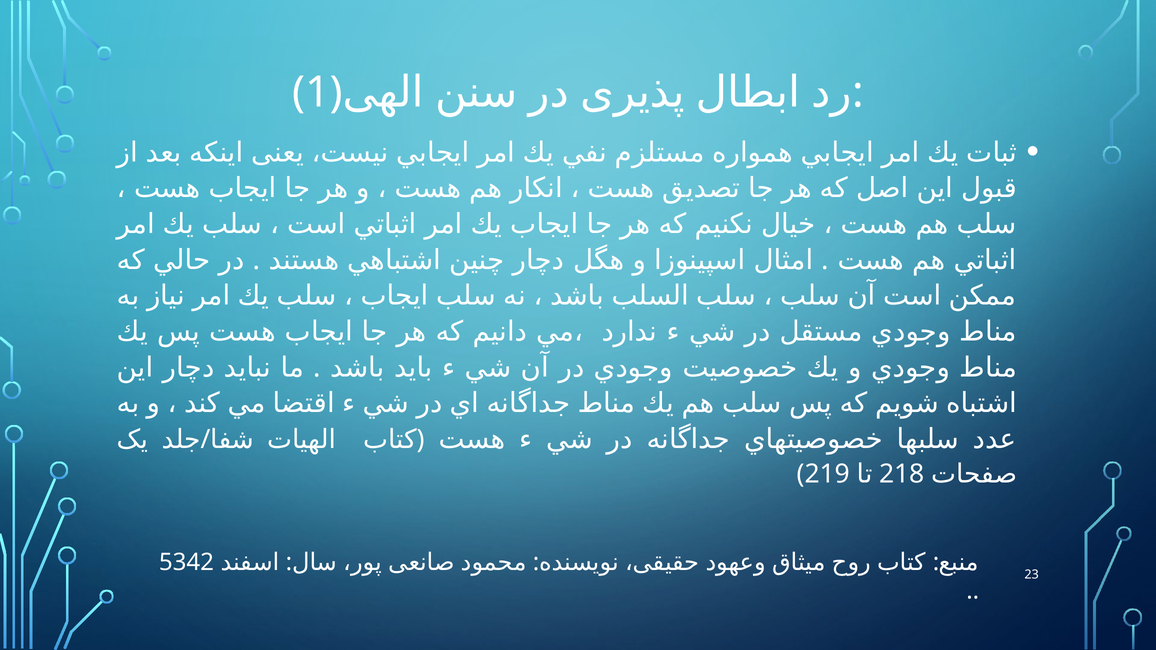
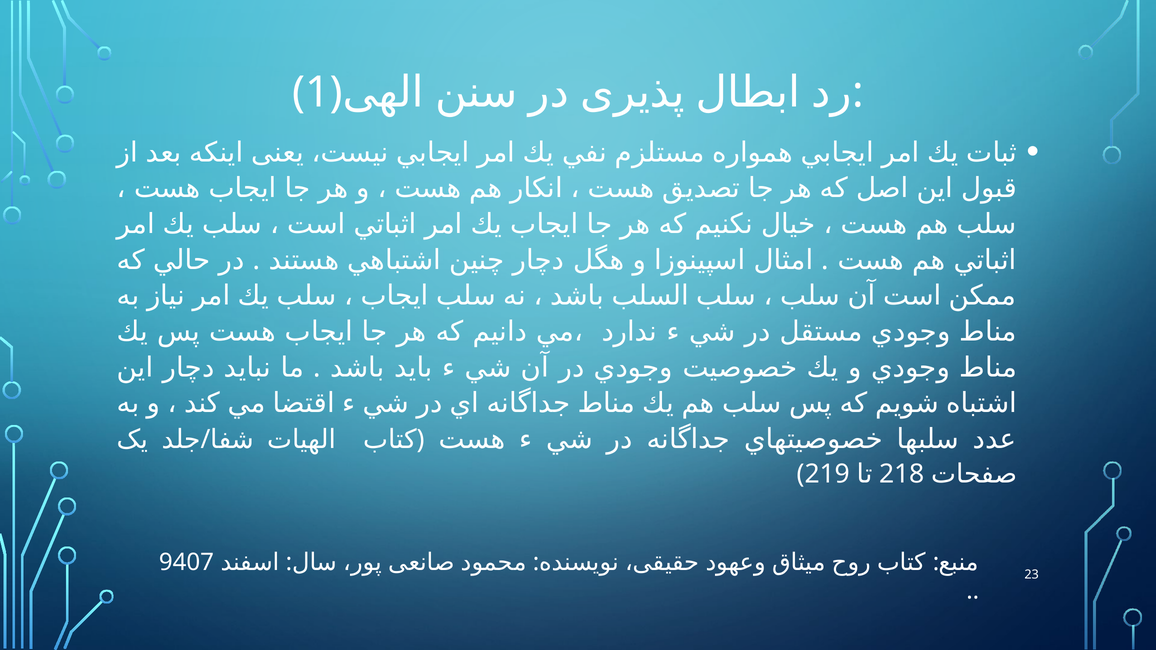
5342: 5342 -> 9407 (186, 562)
